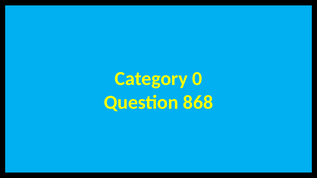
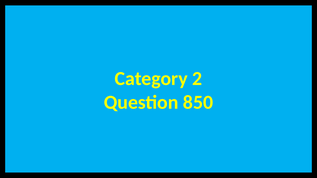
0: 0 -> 2 (197, 79)
868: 868 -> 850 (198, 102)
